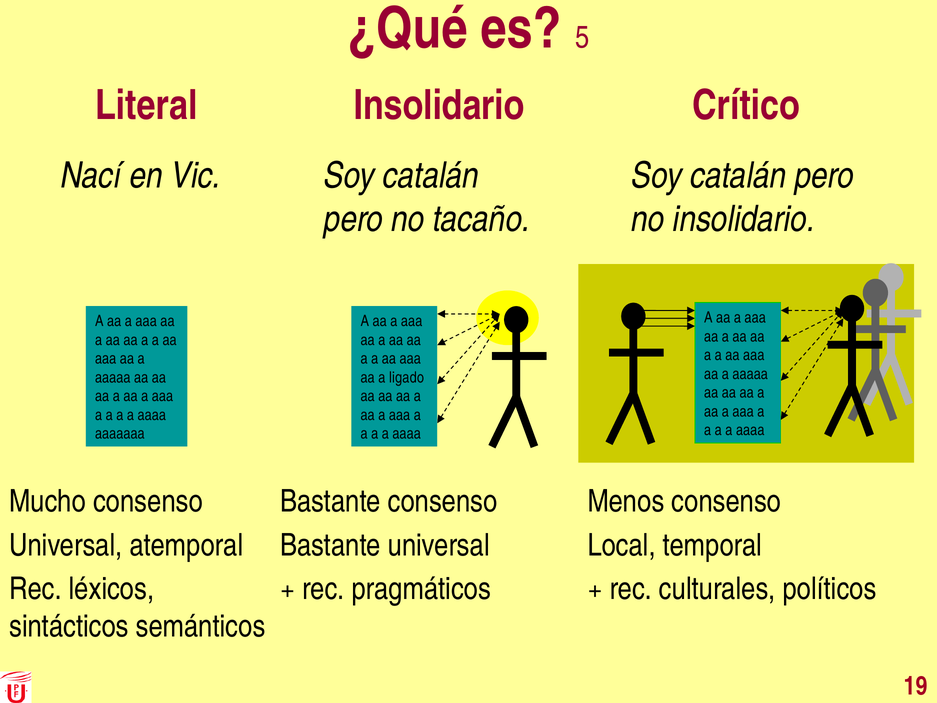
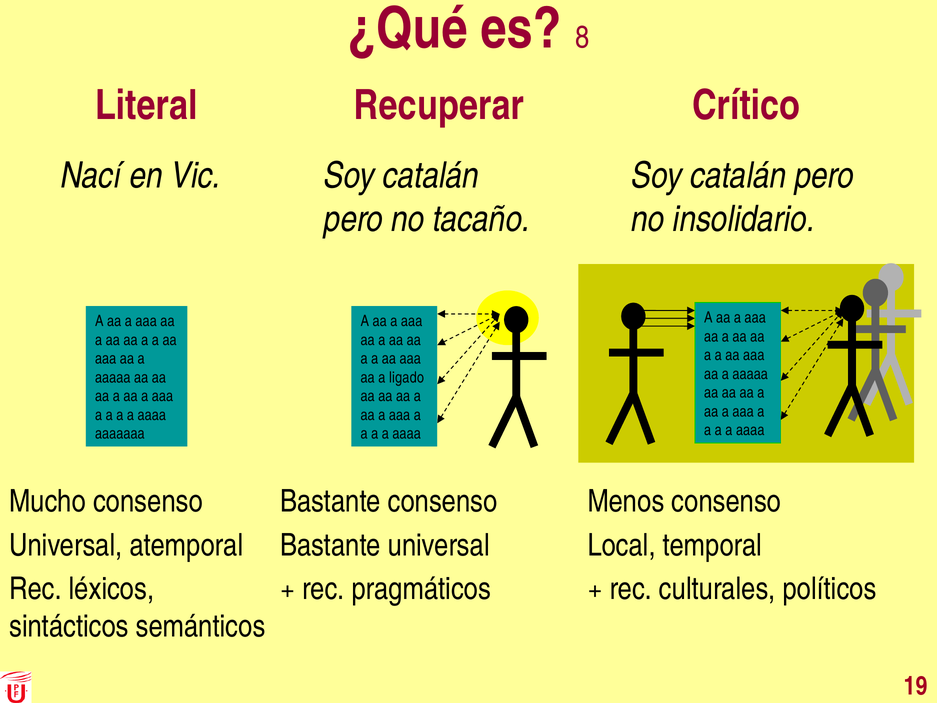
5: 5 -> 8 (582, 37)
Literal Insolidario: Insolidario -> Recuperar (439, 106)
